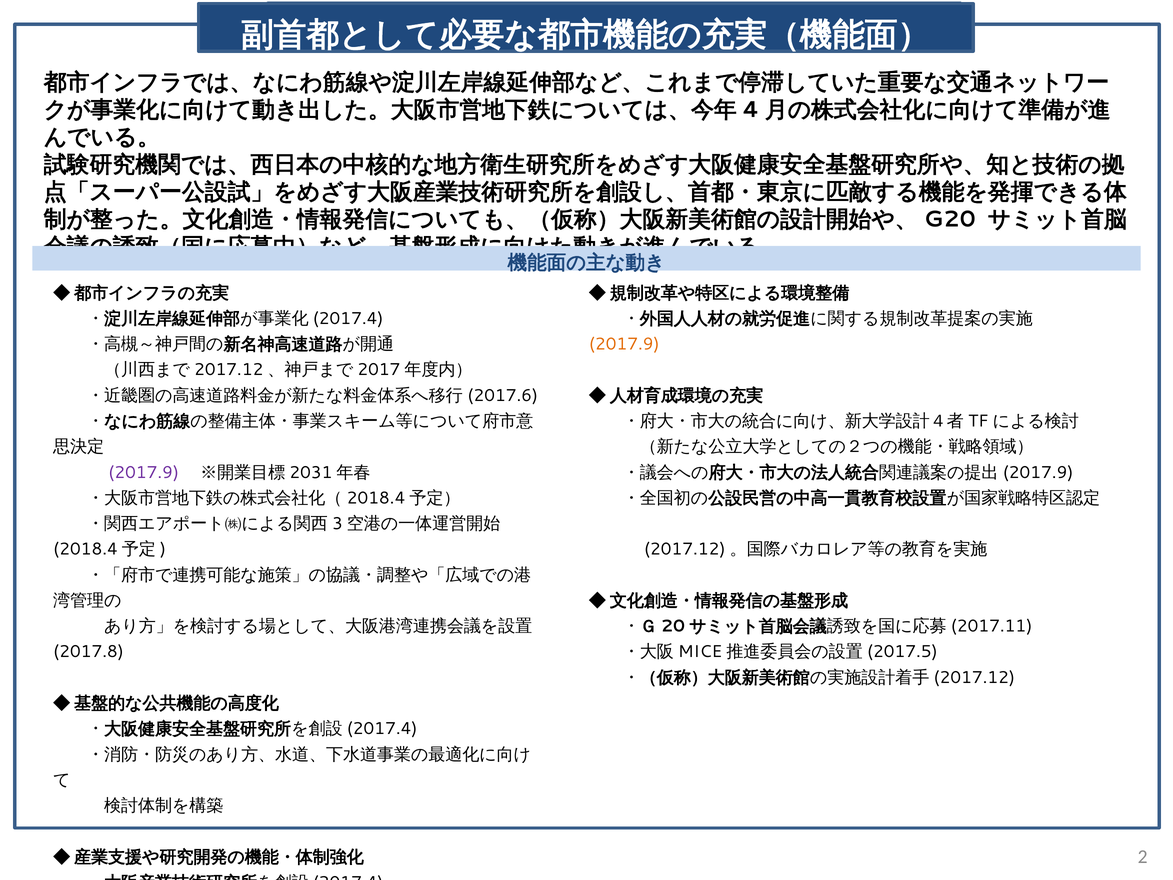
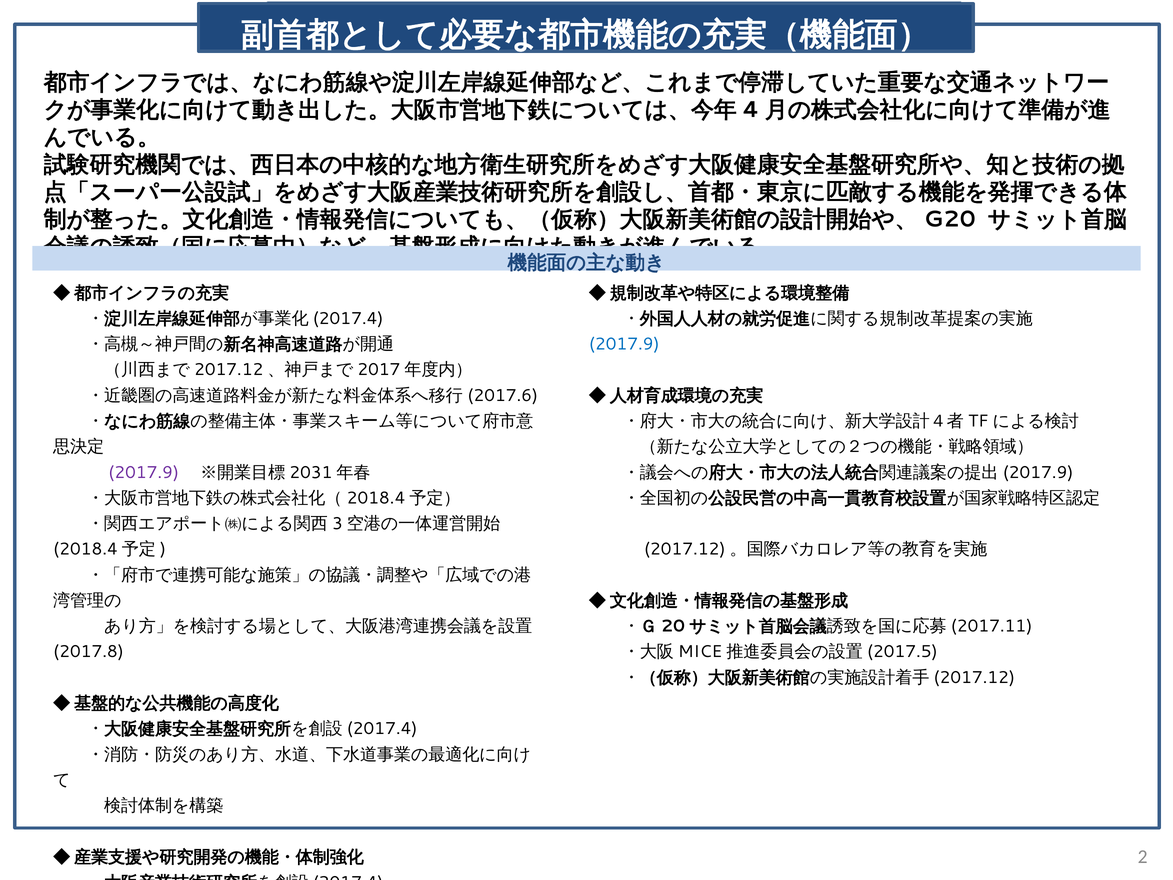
2017.9 colour: orange -> blue (624, 344)
